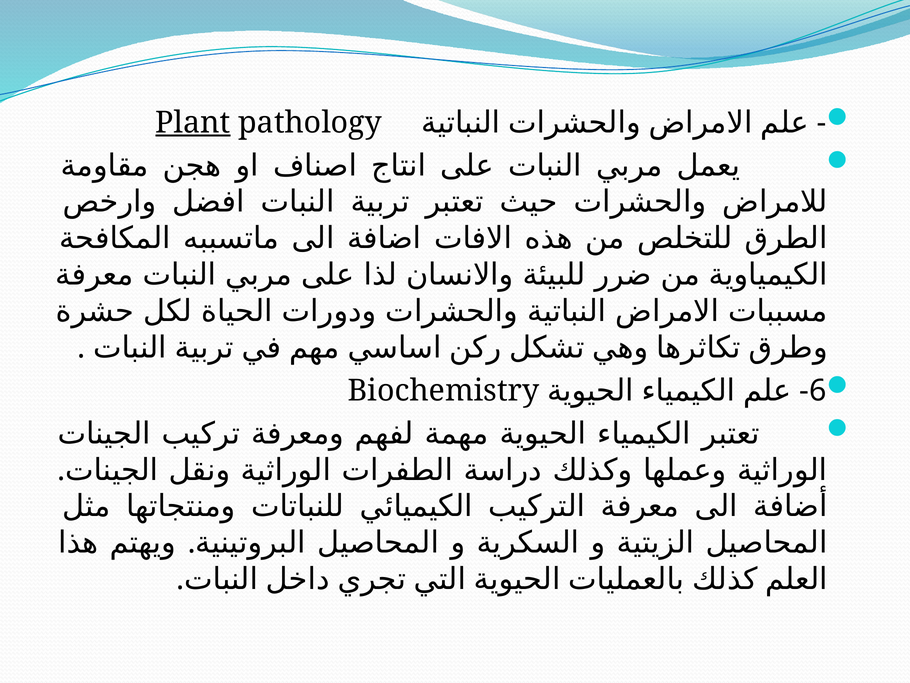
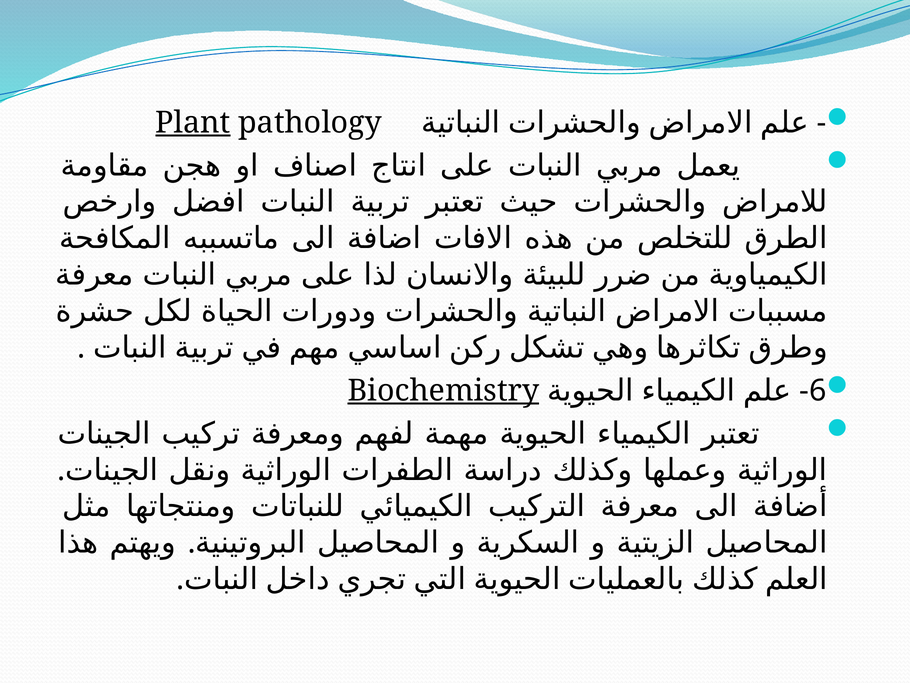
Biochemistry underline: none -> present (443, 390)
